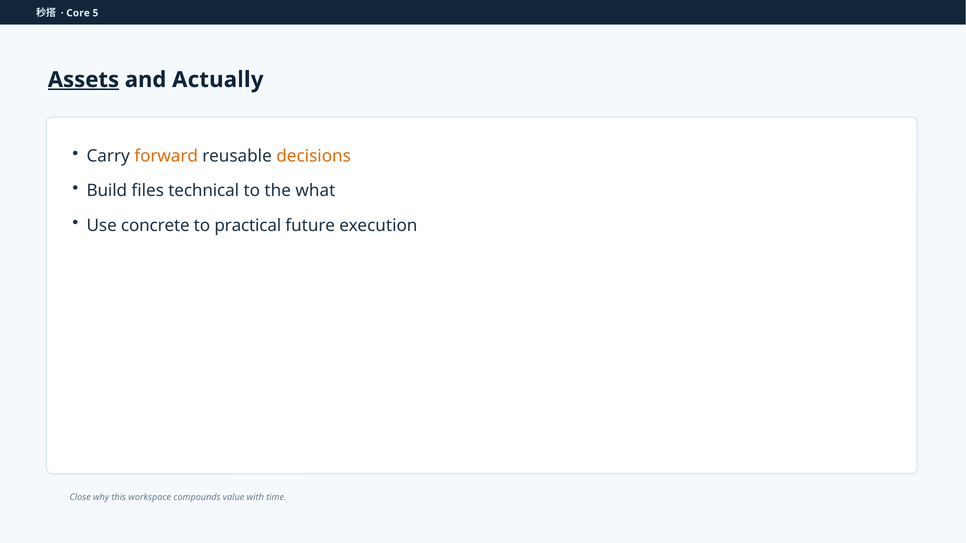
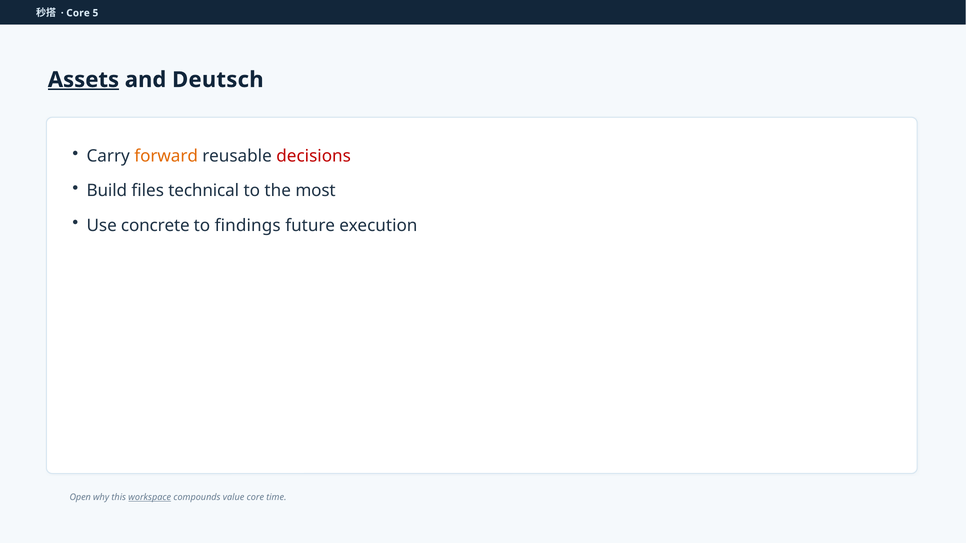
Actually: Actually -> Deutsch (218, 80)
decisions colour: orange -> red (314, 156)
what: what -> most (316, 191)
practical: practical -> findings (248, 226)
Close: Close -> Open (80, 498)
workspace underline: none -> present (150, 498)
value with: with -> core (255, 498)
